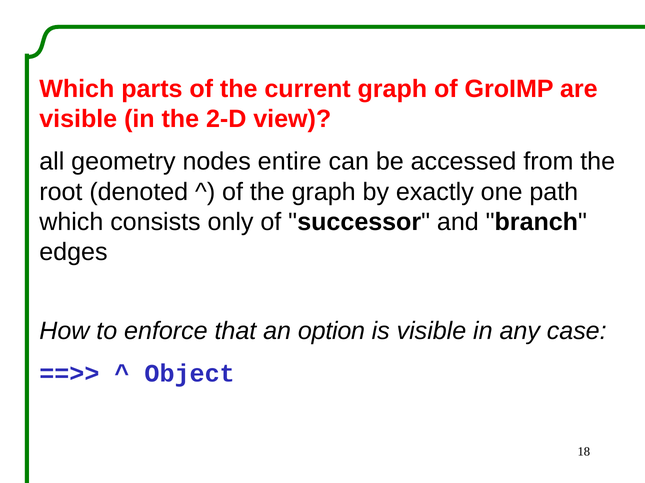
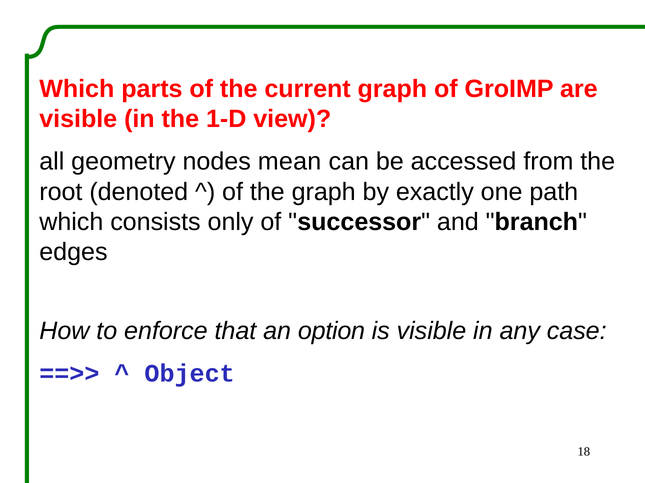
2-D: 2-D -> 1-D (226, 119)
entire: entire -> mean (290, 162)
